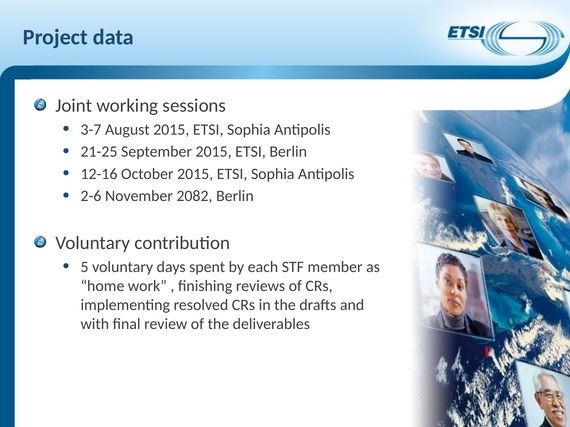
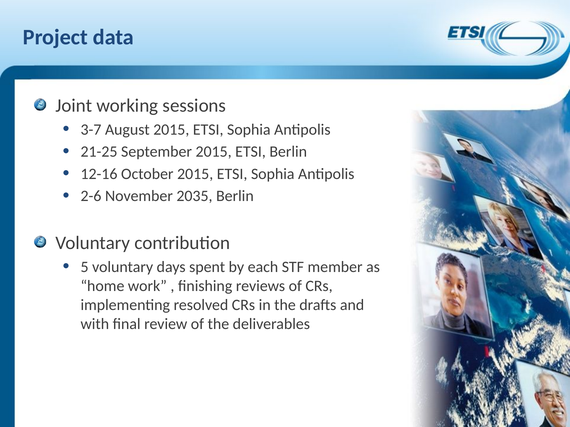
2082: 2082 -> 2035 (194, 196)
